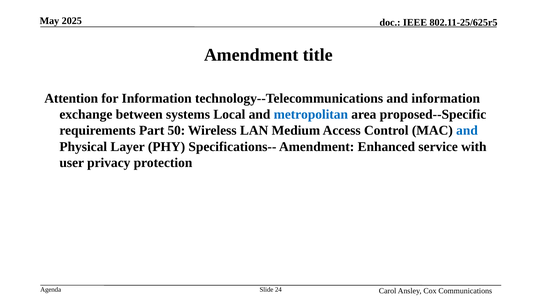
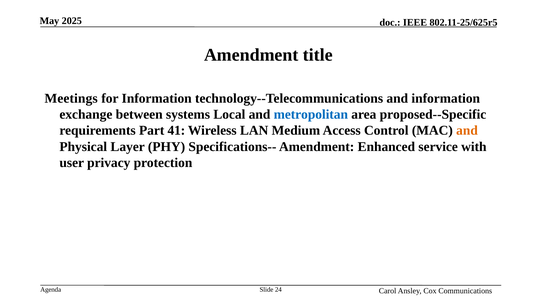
Attention: Attention -> Meetings (71, 98)
50: 50 -> 41 (176, 131)
and colour: blue -> orange (467, 131)
